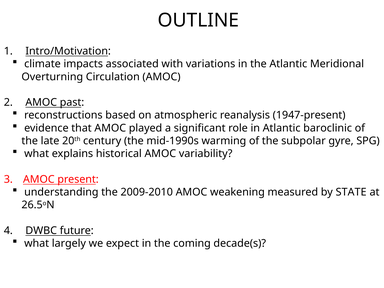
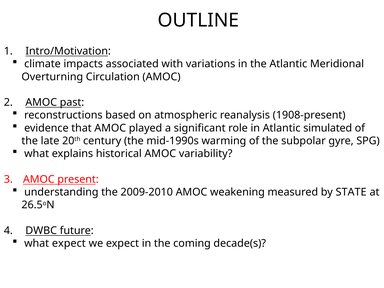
1947-present: 1947-present -> 1908-present (309, 115)
baroclinic: baroclinic -> simulated (328, 128)
what largely: largely -> expect (69, 243)
